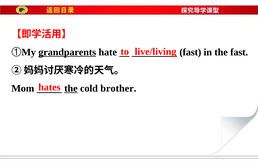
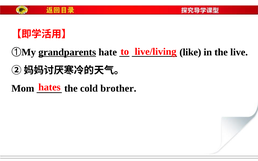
fast: fast -> like (190, 52)
the fast: fast -> live (239, 52)
the underline: present -> none (71, 88)
